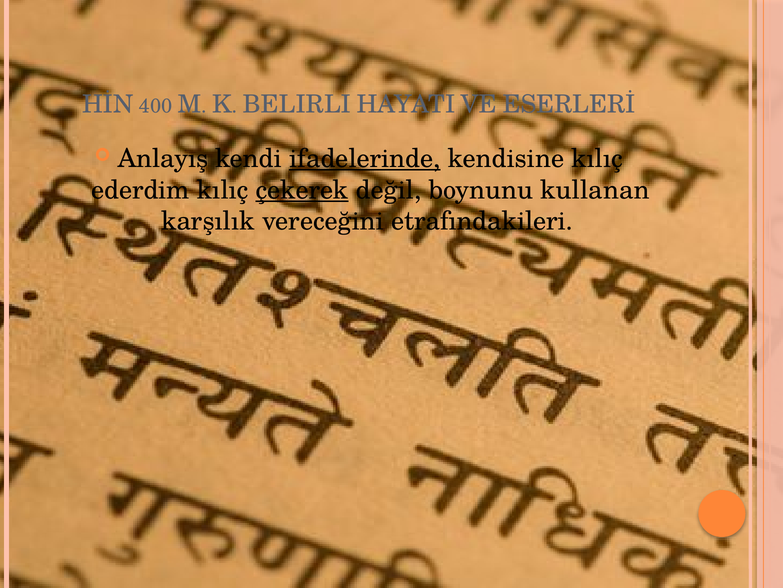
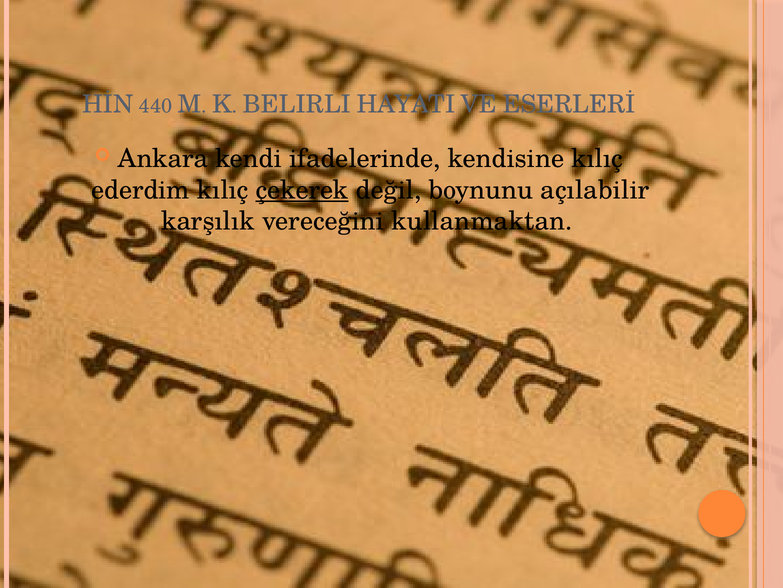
400: 400 -> 440 (156, 106)
Anlayış: Anlayış -> Ankara (163, 158)
ifadelerinde underline: present -> none (365, 158)
kullanan: kullanan -> açılabilir (595, 190)
etrafındakileri: etrafındakileri -> kullanmaktan (482, 221)
